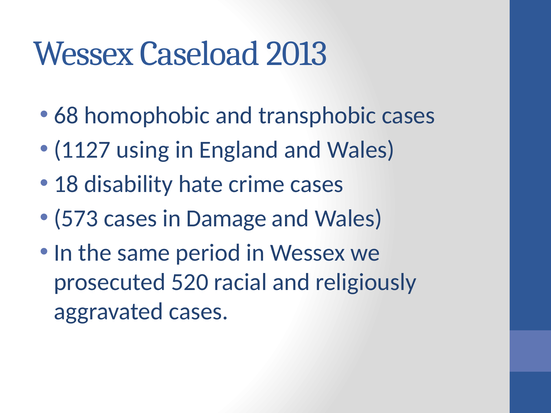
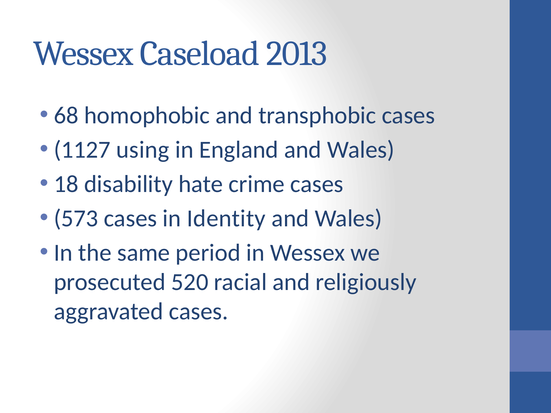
Damage: Damage -> Identity (226, 218)
